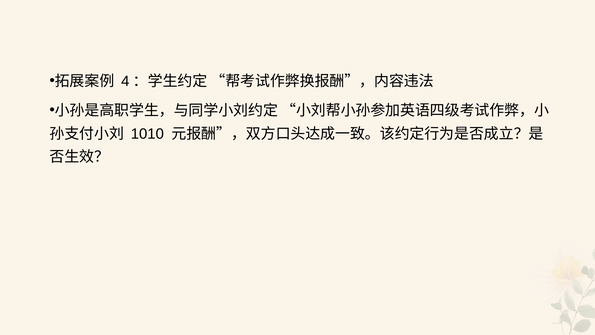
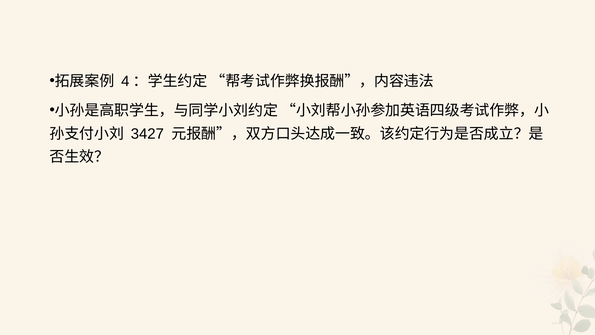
1010: 1010 -> 3427 (147, 134)
